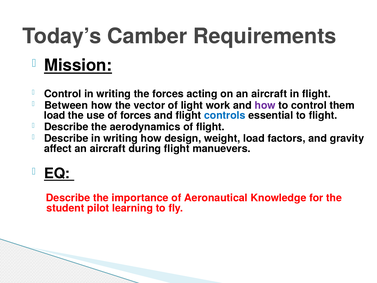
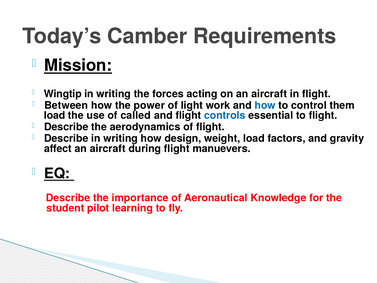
Control: Control -> Wingtip (63, 94)
vector: vector -> power (149, 105)
how colour: purple -> blue (265, 105)
of forces: forces -> called (136, 115)
